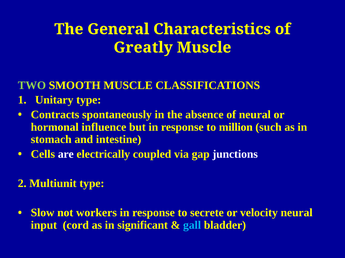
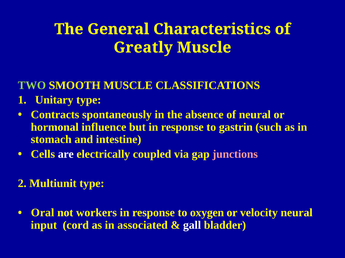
million: million -> gastrin (236, 127)
junctions colour: white -> pink (235, 154)
Slow: Slow -> Oral (43, 213)
secrete: secrete -> oxygen (207, 213)
significant: significant -> associated (143, 226)
gall colour: light blue -> white (192, 226)
